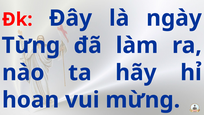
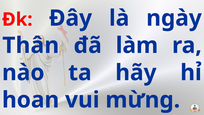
Từng: Từng -> Thân (31, 45)
